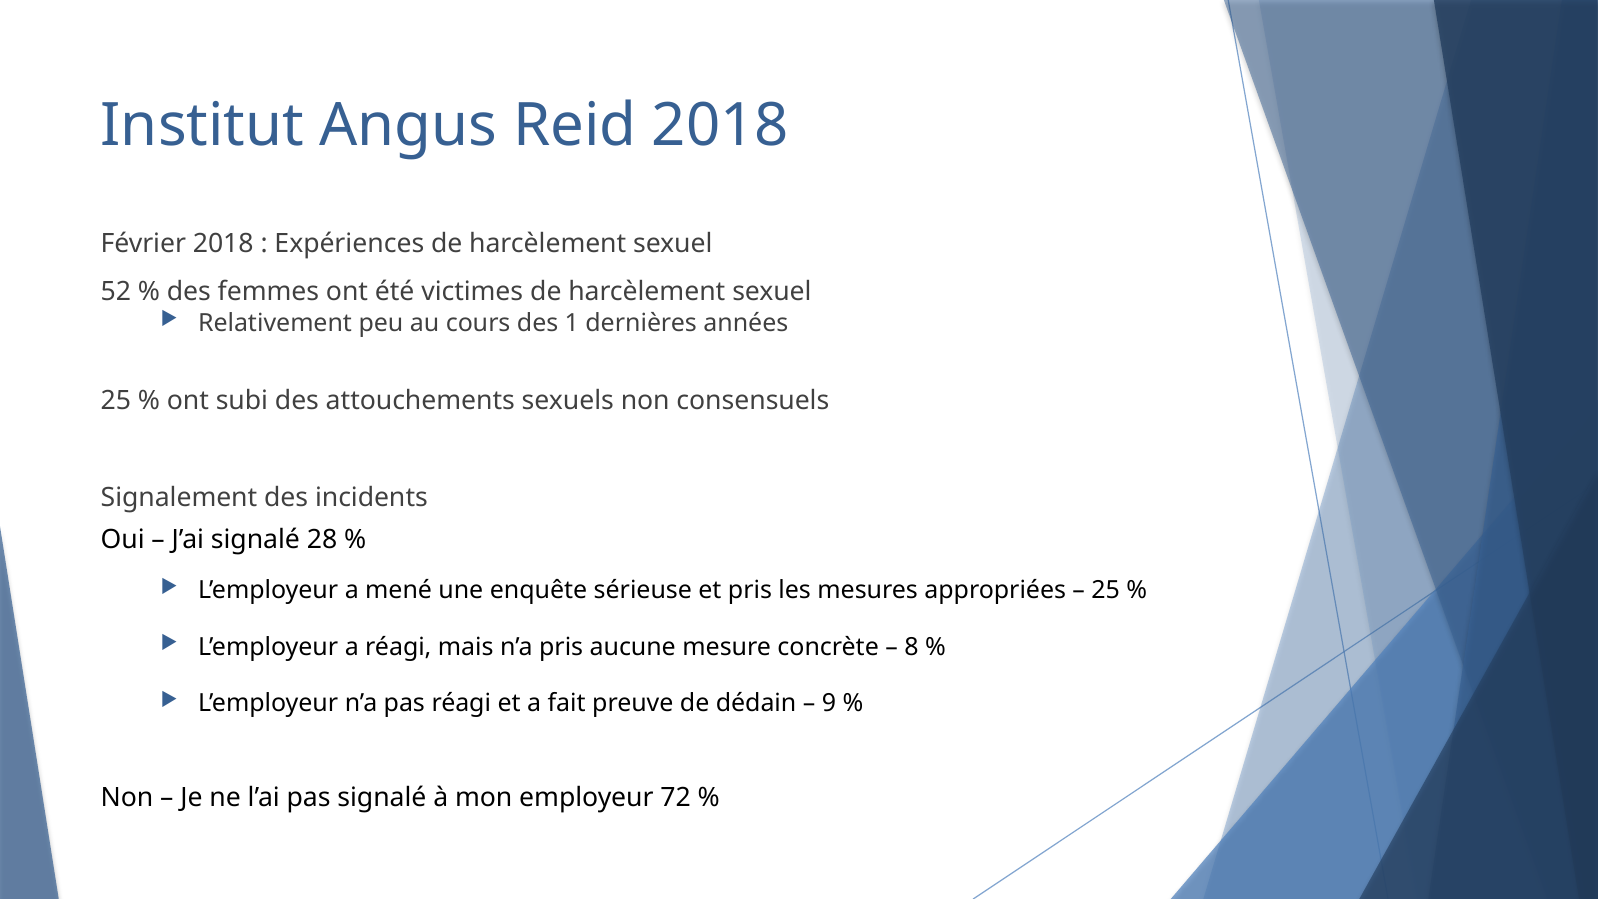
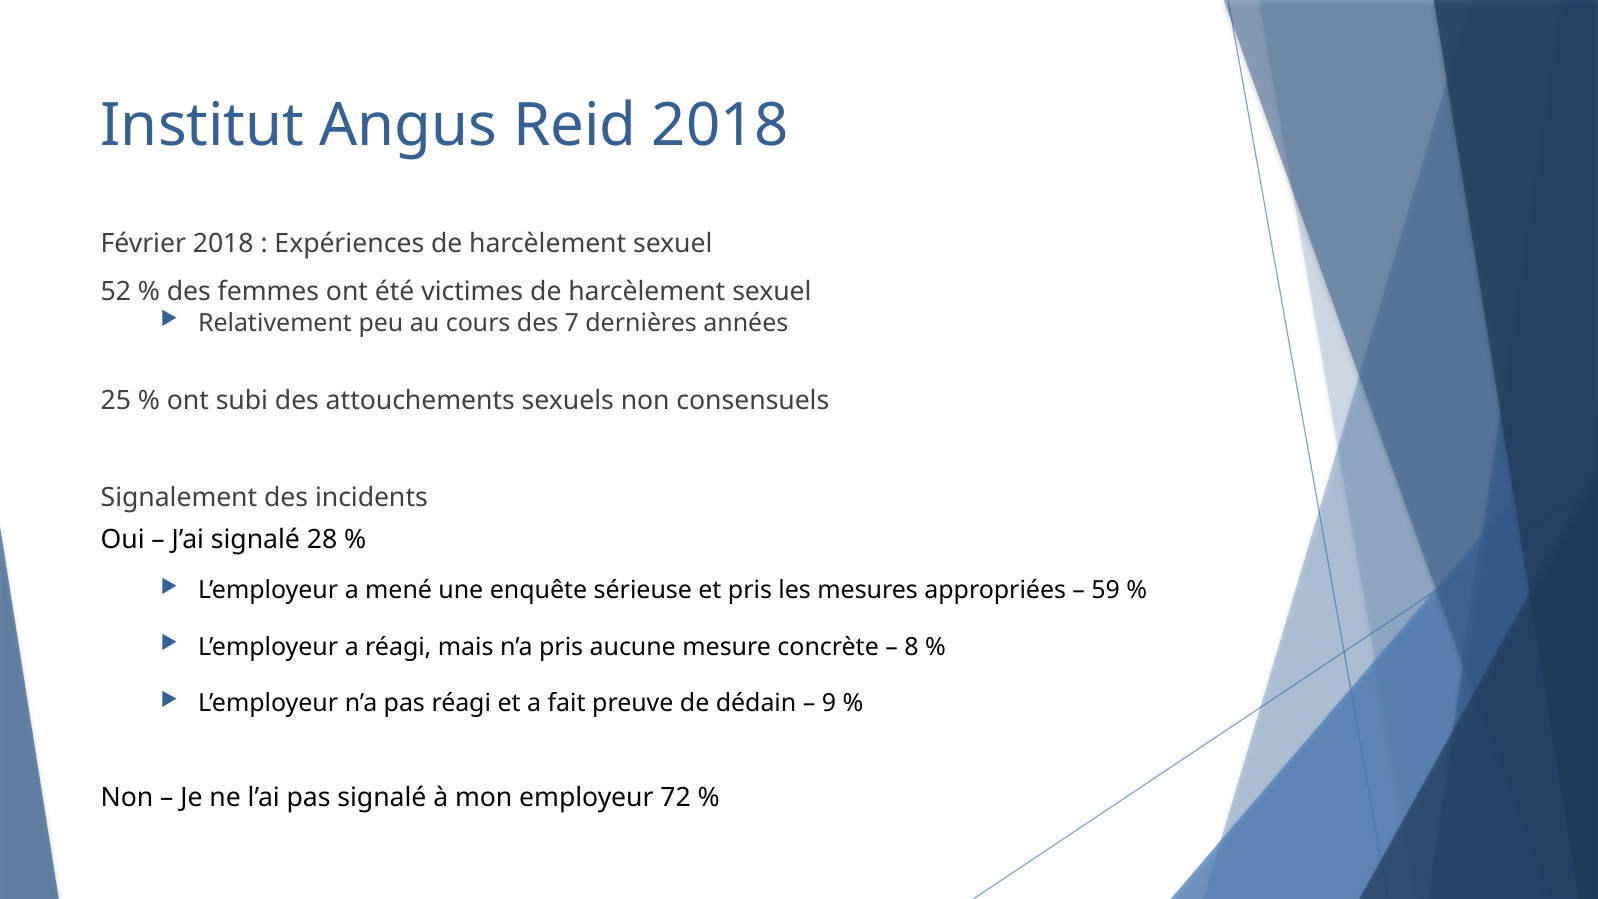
1: 1 -> 7 (572, 323)
25: 25 -> 59 (1106, 590)
